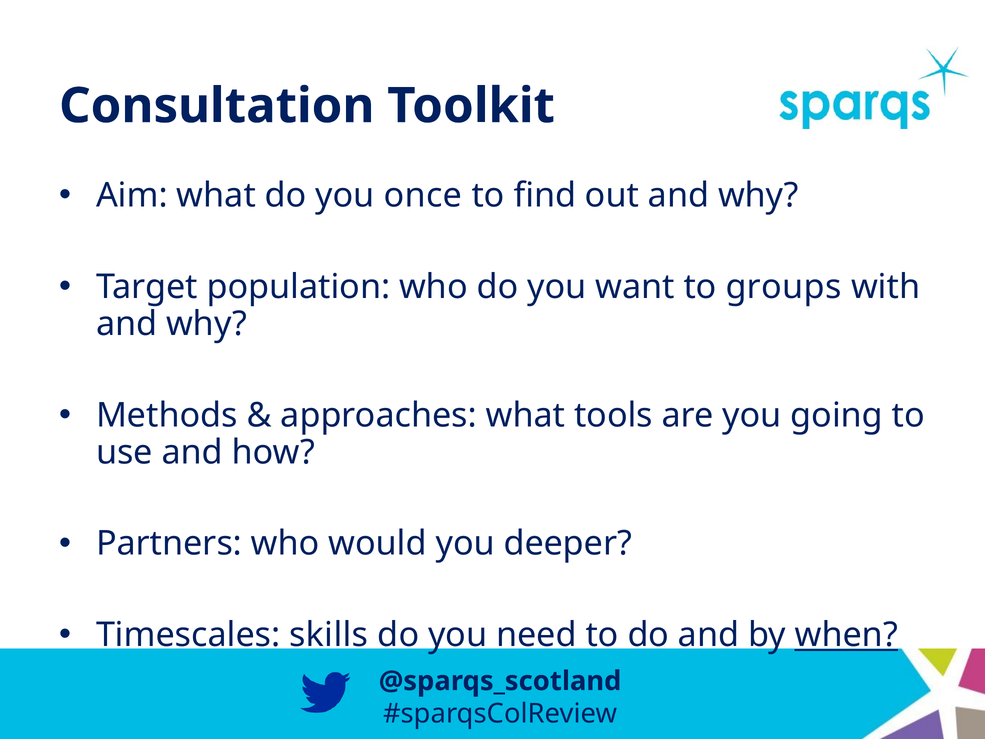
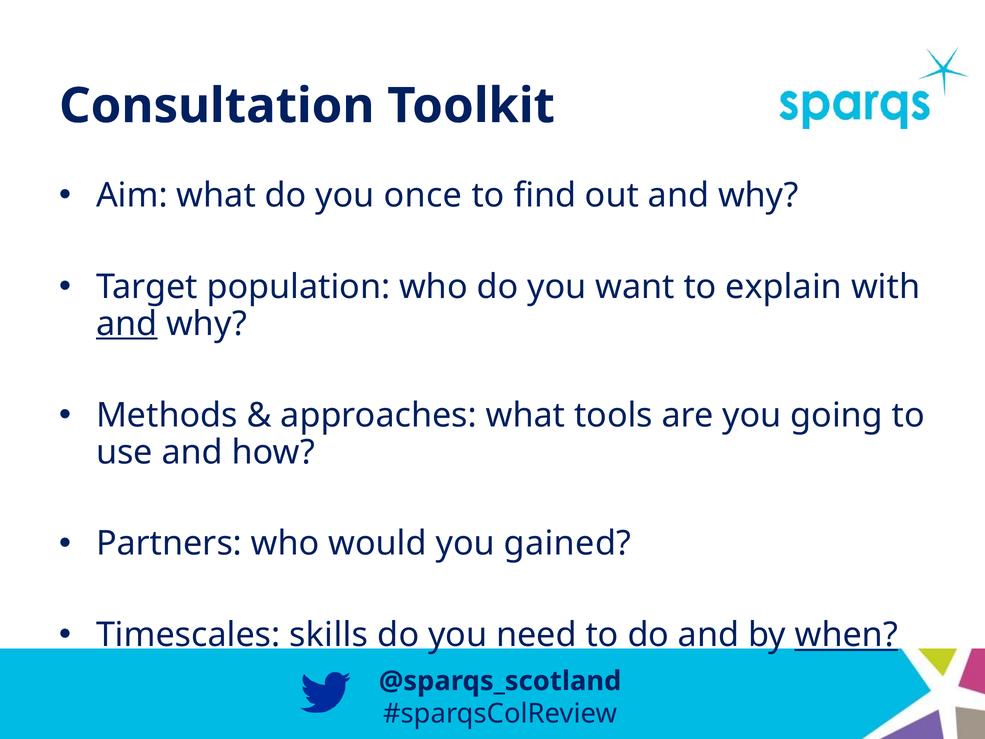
groups: groups -> explain (784, 287)
and underline: none -> present (127, 324)
deeper: deeper -> gained (568, 543)
